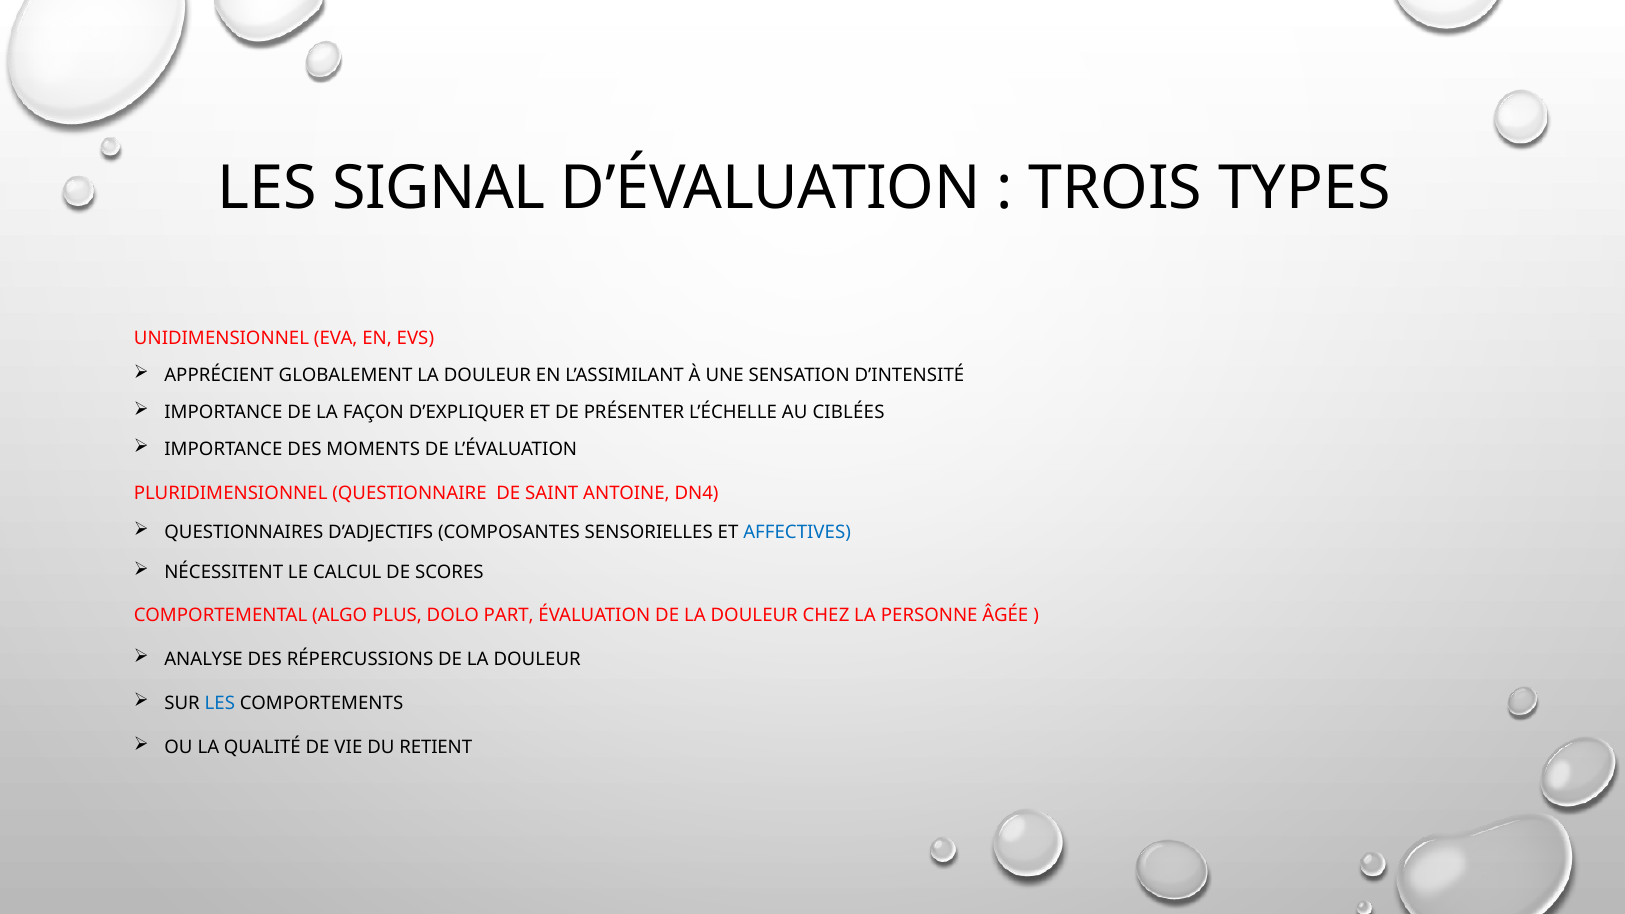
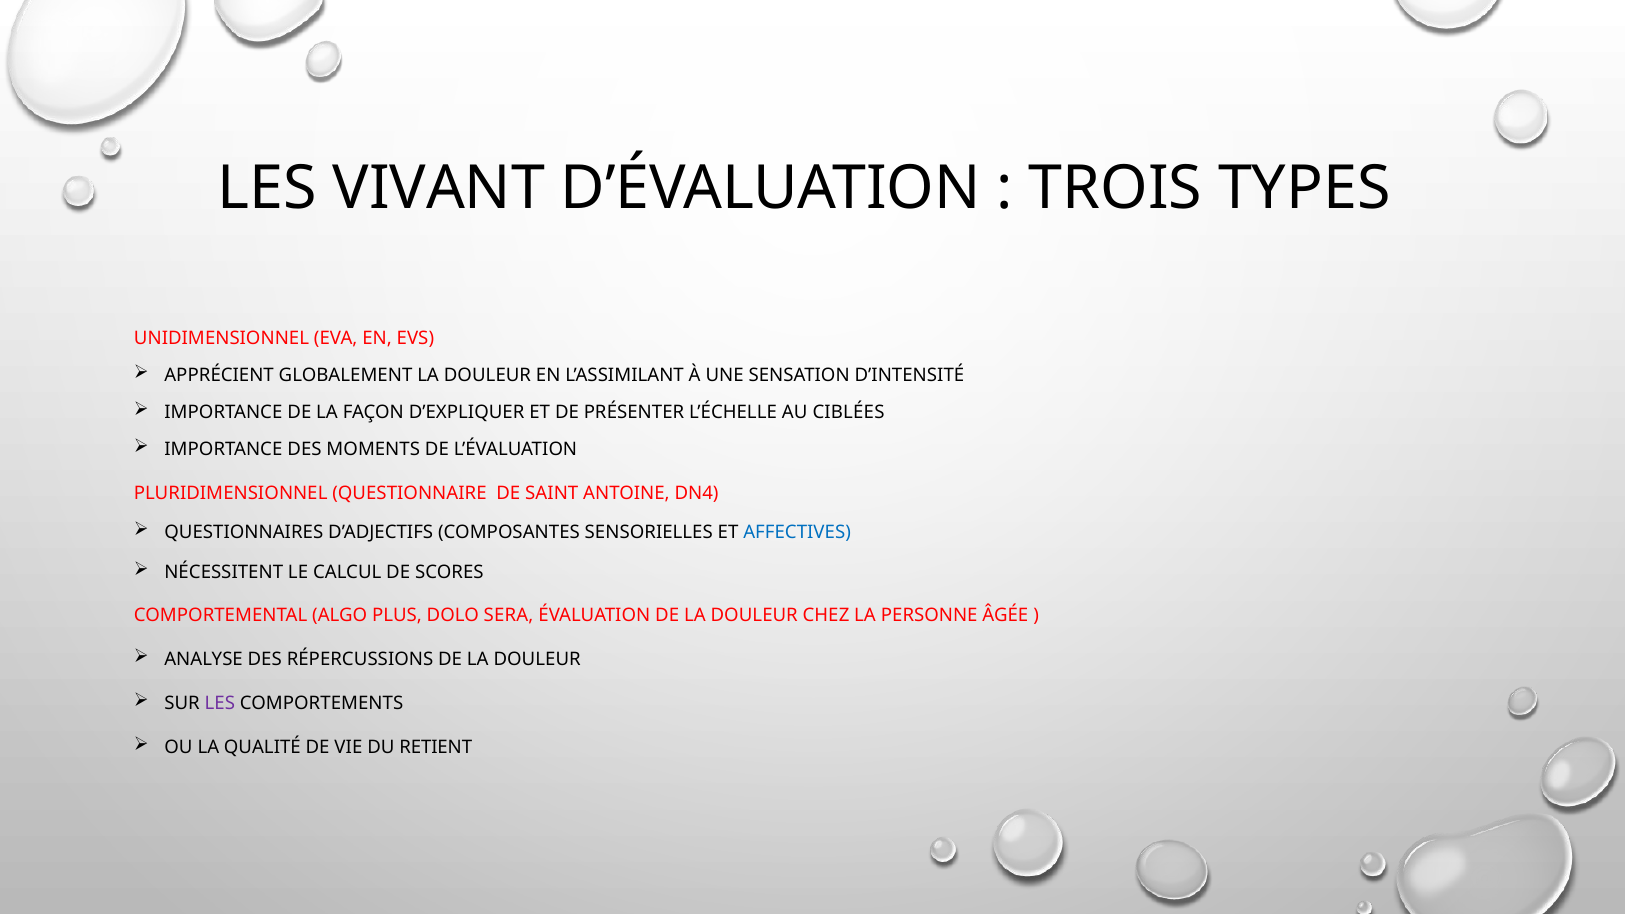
SIGNAL: SIGNAL -> VIVANT (439, 188)
PART: PART -> SERA (509, 616)
LES colour: blue -> purple (220, 703)
